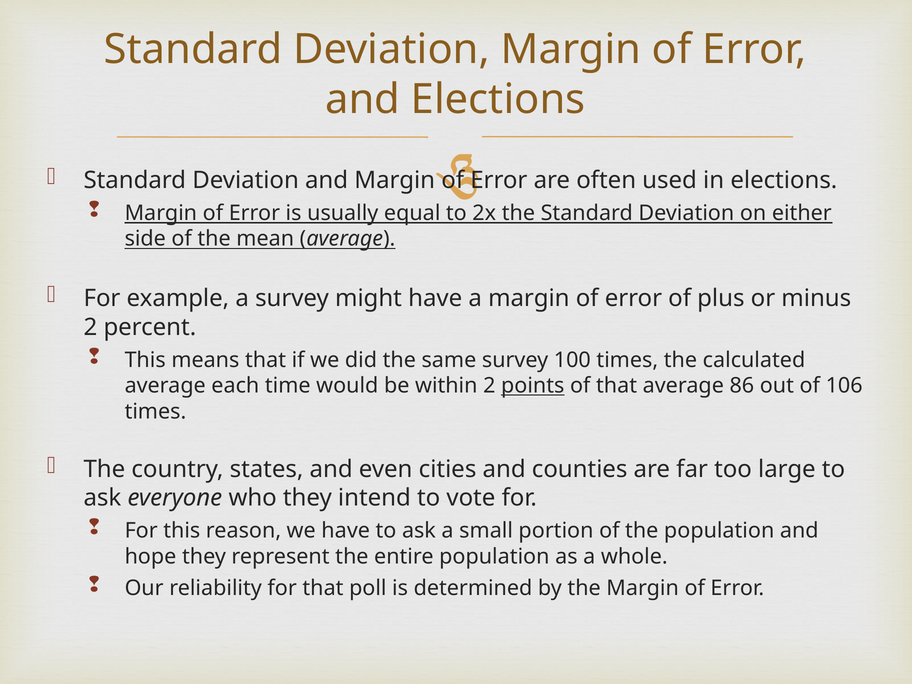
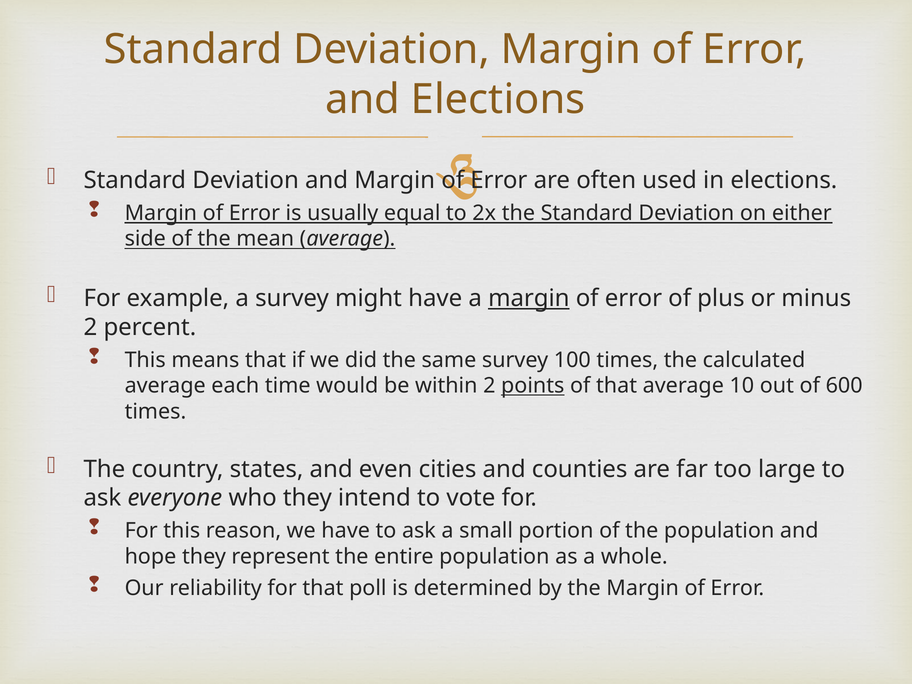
margin underline: none -> present (529, 298)
86: 86 -> 10 (742, 386)
106: 106 -> 600 (844, 386)
